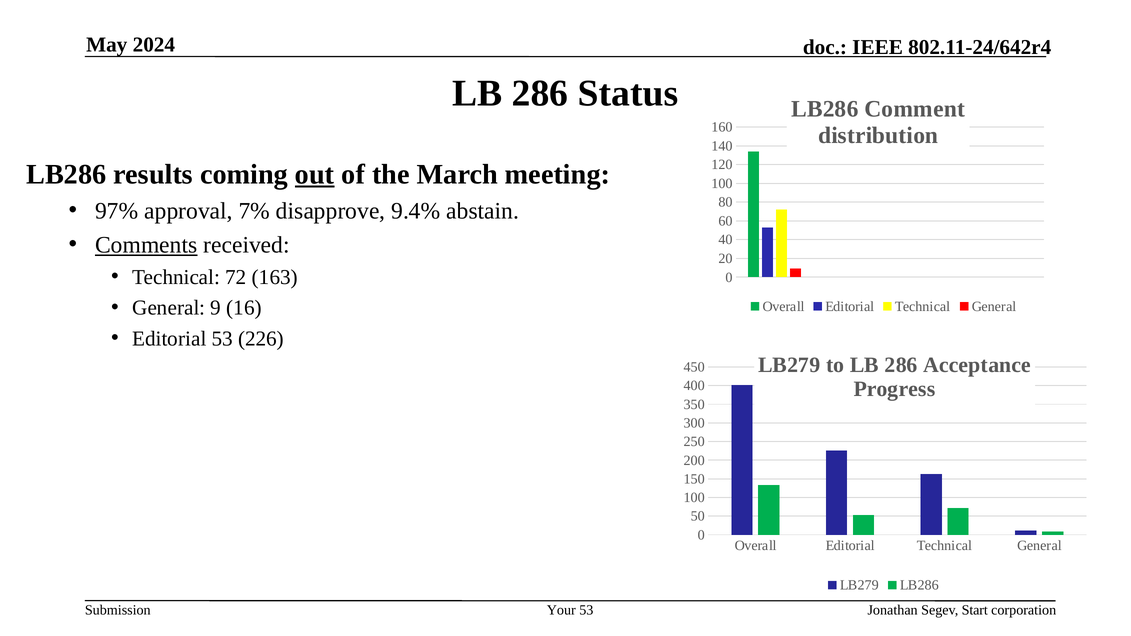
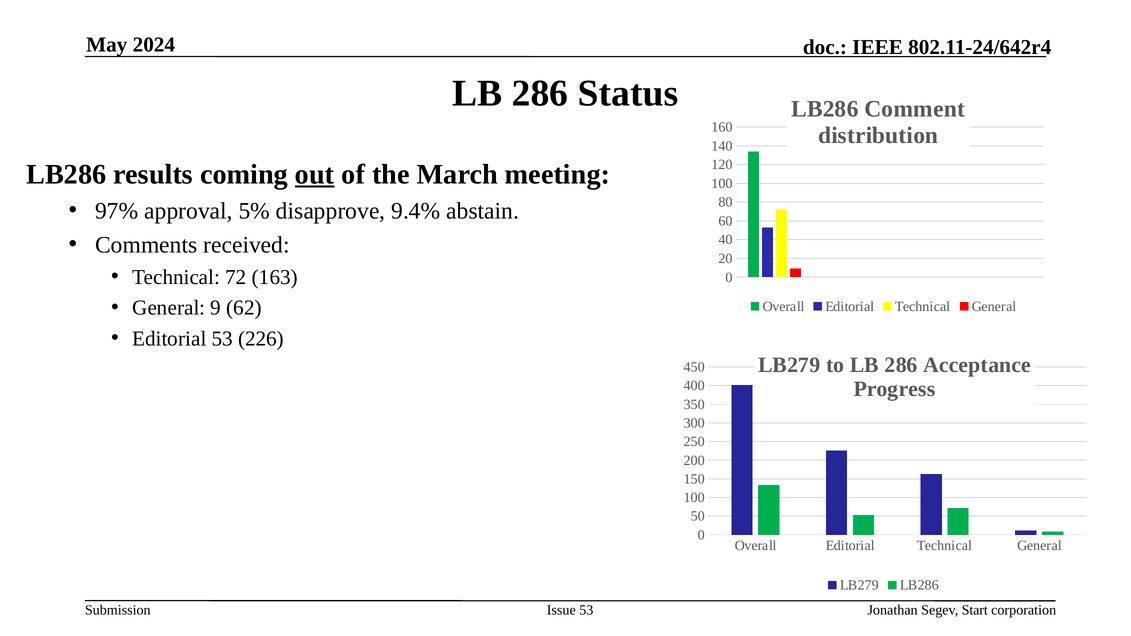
7%: 7% -> 5% (254, 211)
Comments underline: present -> none (146, 245)
16: 16 -> 62 (244, 308)
Your: Your -> Issue (561, 610)
